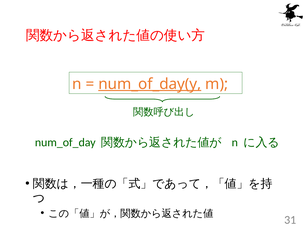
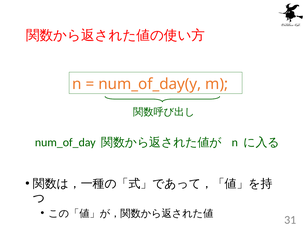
num_of_day(y underline: present -> none (150, 84)
